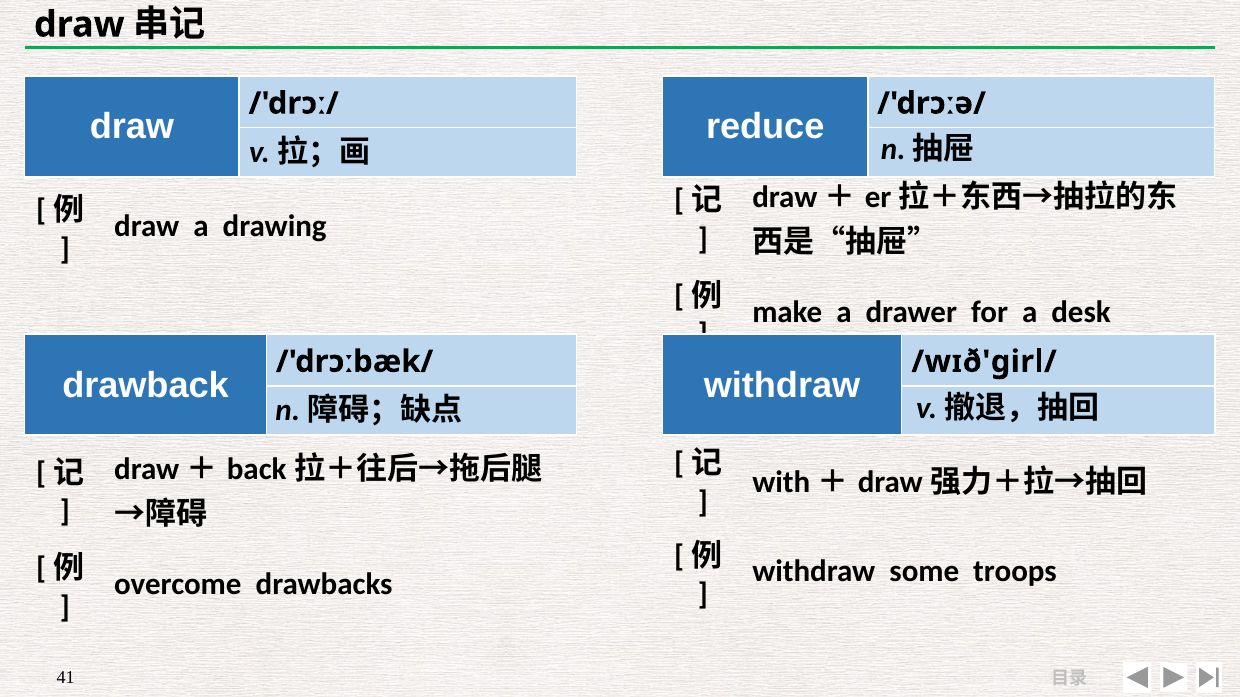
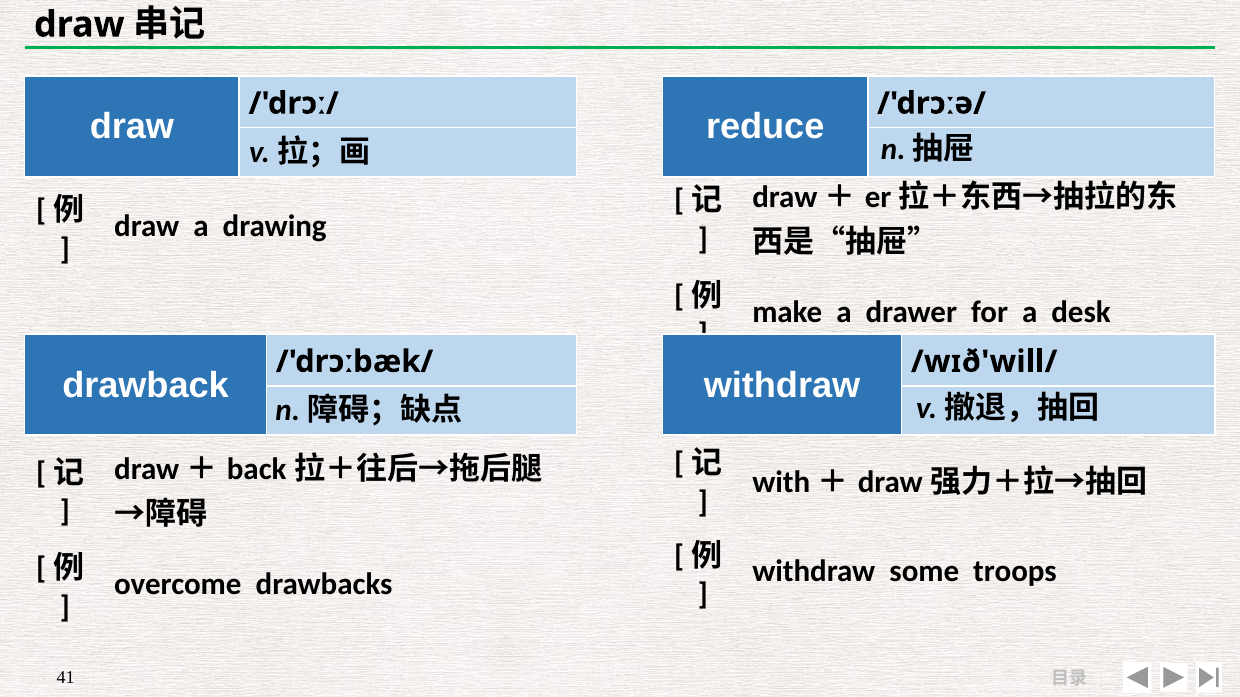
/wɪð'girl/: /wɪð'girl/ -> /wɪð'will/ (984, 362)
